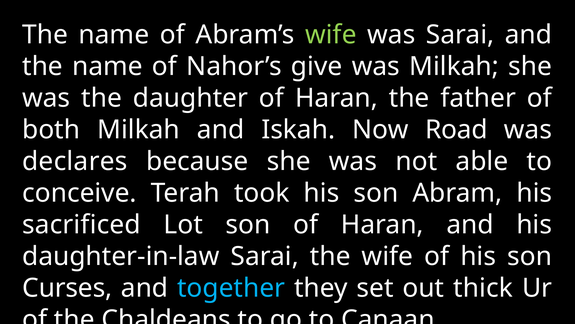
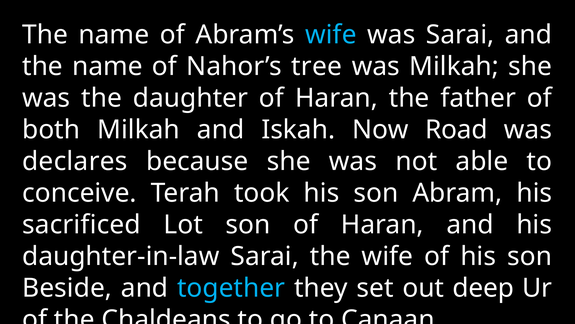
wife colour: light green -> light blue (331, 35)
give: give -> tree (317, 66)
Curses: Curses -> Beside (67, 288)
thick: thick -> deep (483, 288)
